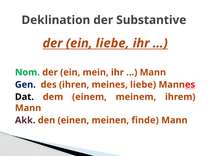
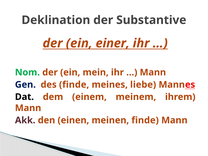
ein liebe: liebe -> einer (113, 43)
des ihren: ihren -> finde (74, 85)
